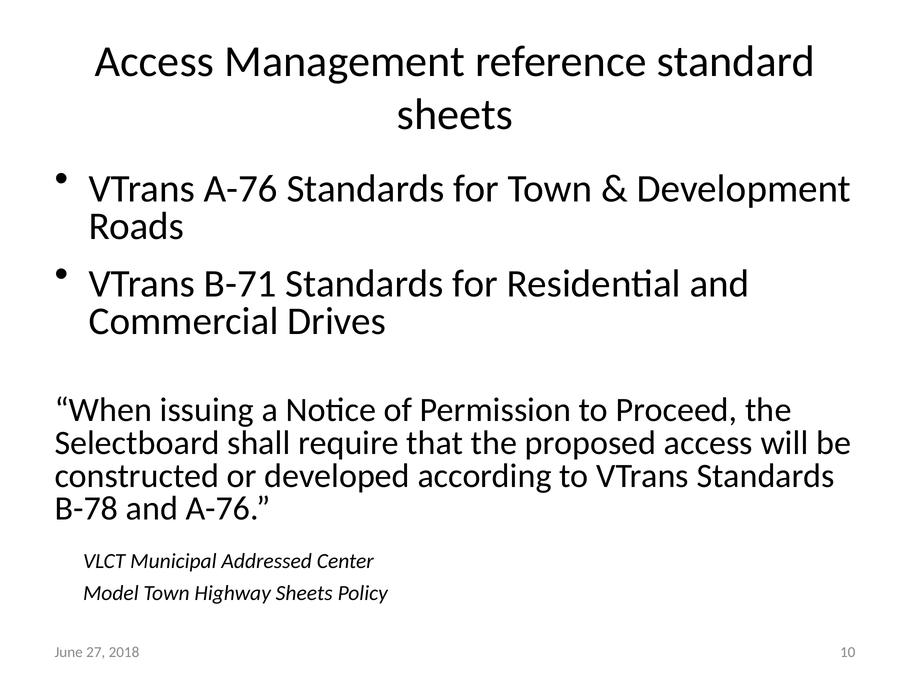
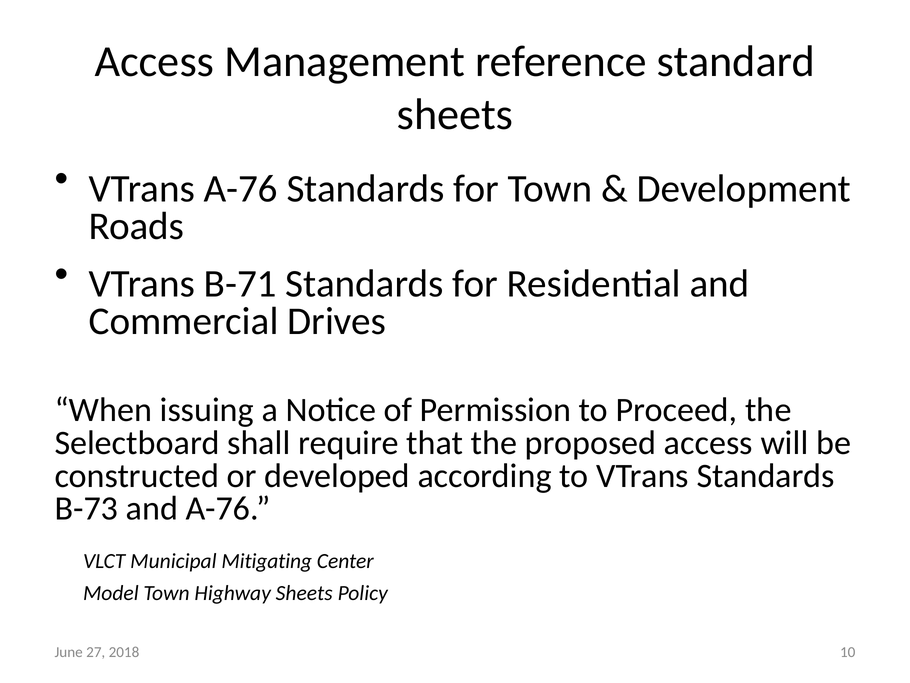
B-78: B-78 -> B-73 (86, 508)
Addressed: Addressed -> Mitigating (267, 561)
